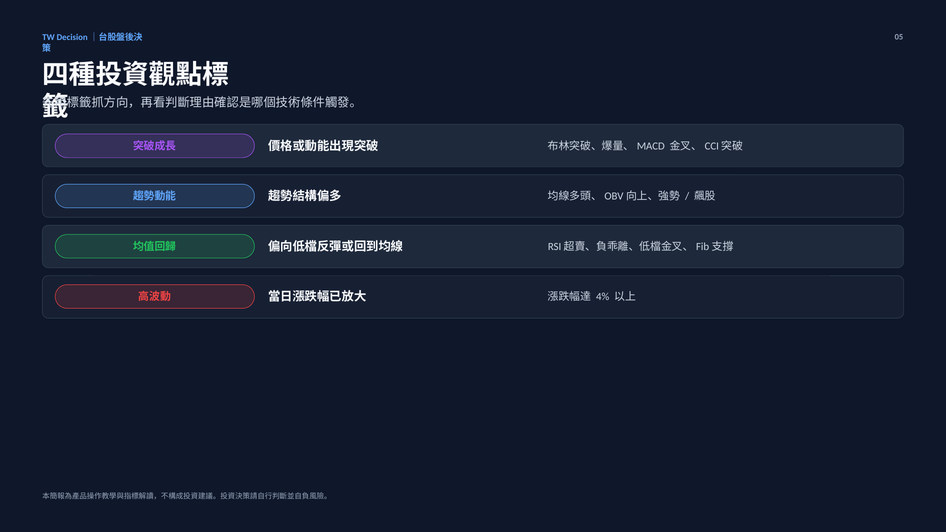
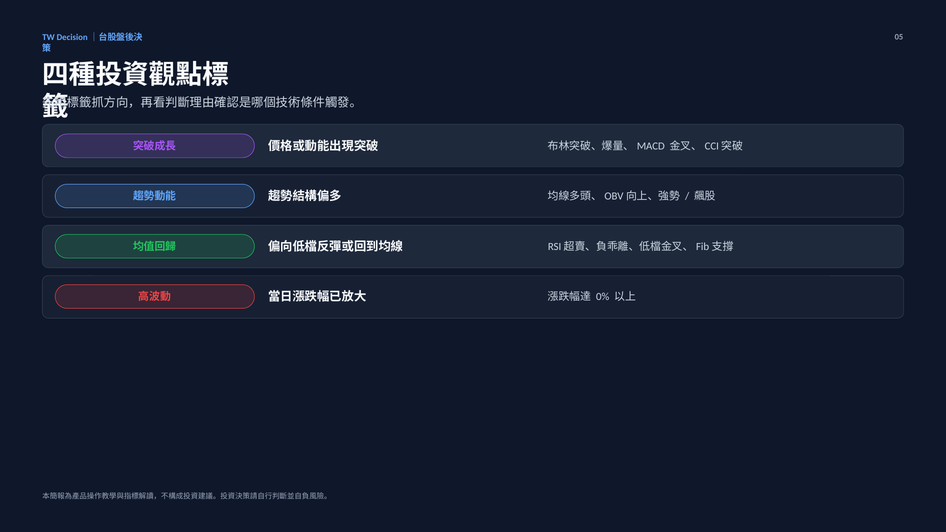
4%: 4% -> 0% (603, 297)
